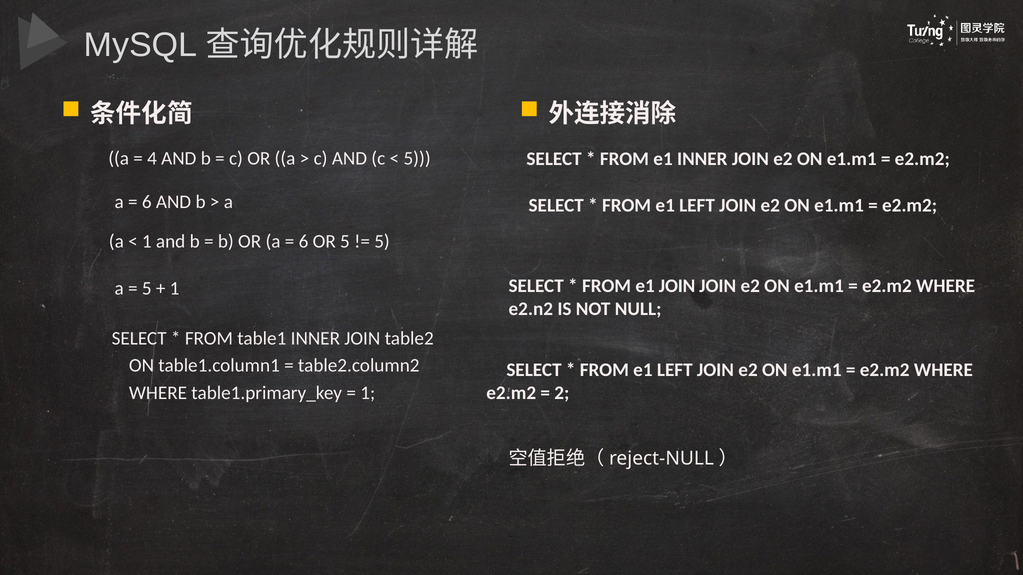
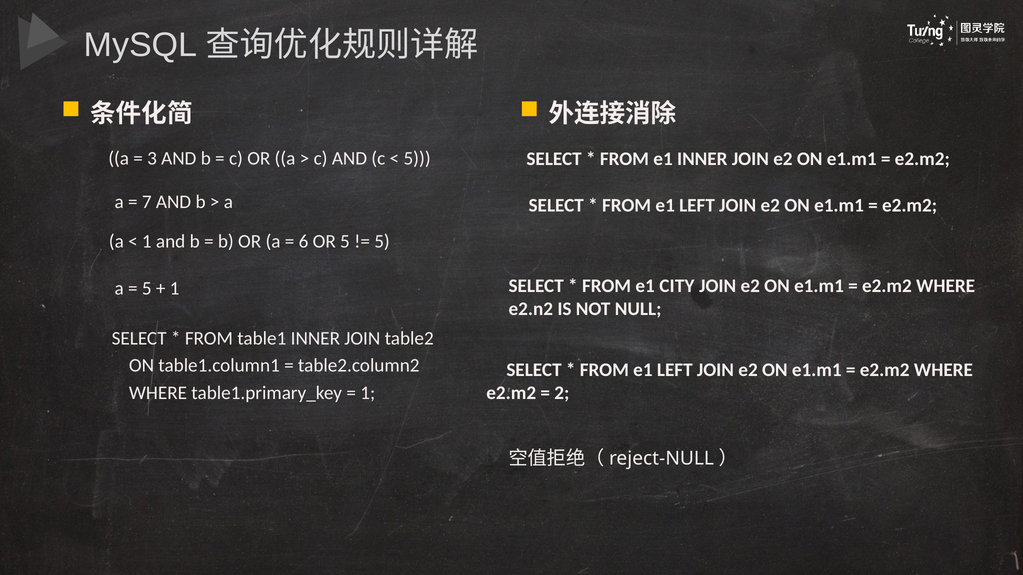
4: 4 -> 3 (152, 159)
6: 6 -> 7 (147, 202)
e1 JOIN: JOIN -> CITY (677, 286)
